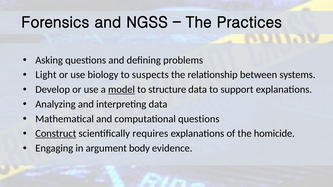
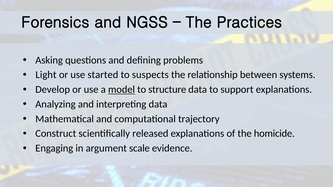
biology: biology -> started (103, 75)
computational questions: questions -> trajectory (199, 119)
Construct underline: present -> none (56, 134)
requires: requires -> released (150, 134)
body: body -> scale (139, 148)
